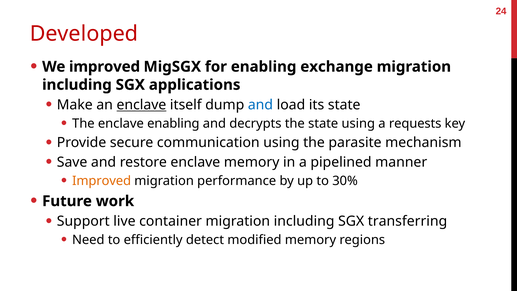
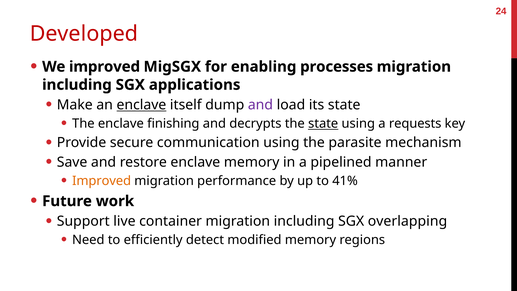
exchange: exchange -> processes (337, 67)
and colour: blue -> purple (260, 105)
enclave enabling: enabling -> finishing (173, 124)
state underline: none -> present (323, 124)
30%: 30% -> 41% (345, 181)
transferring: transferring -> overlapping (407, 221)
